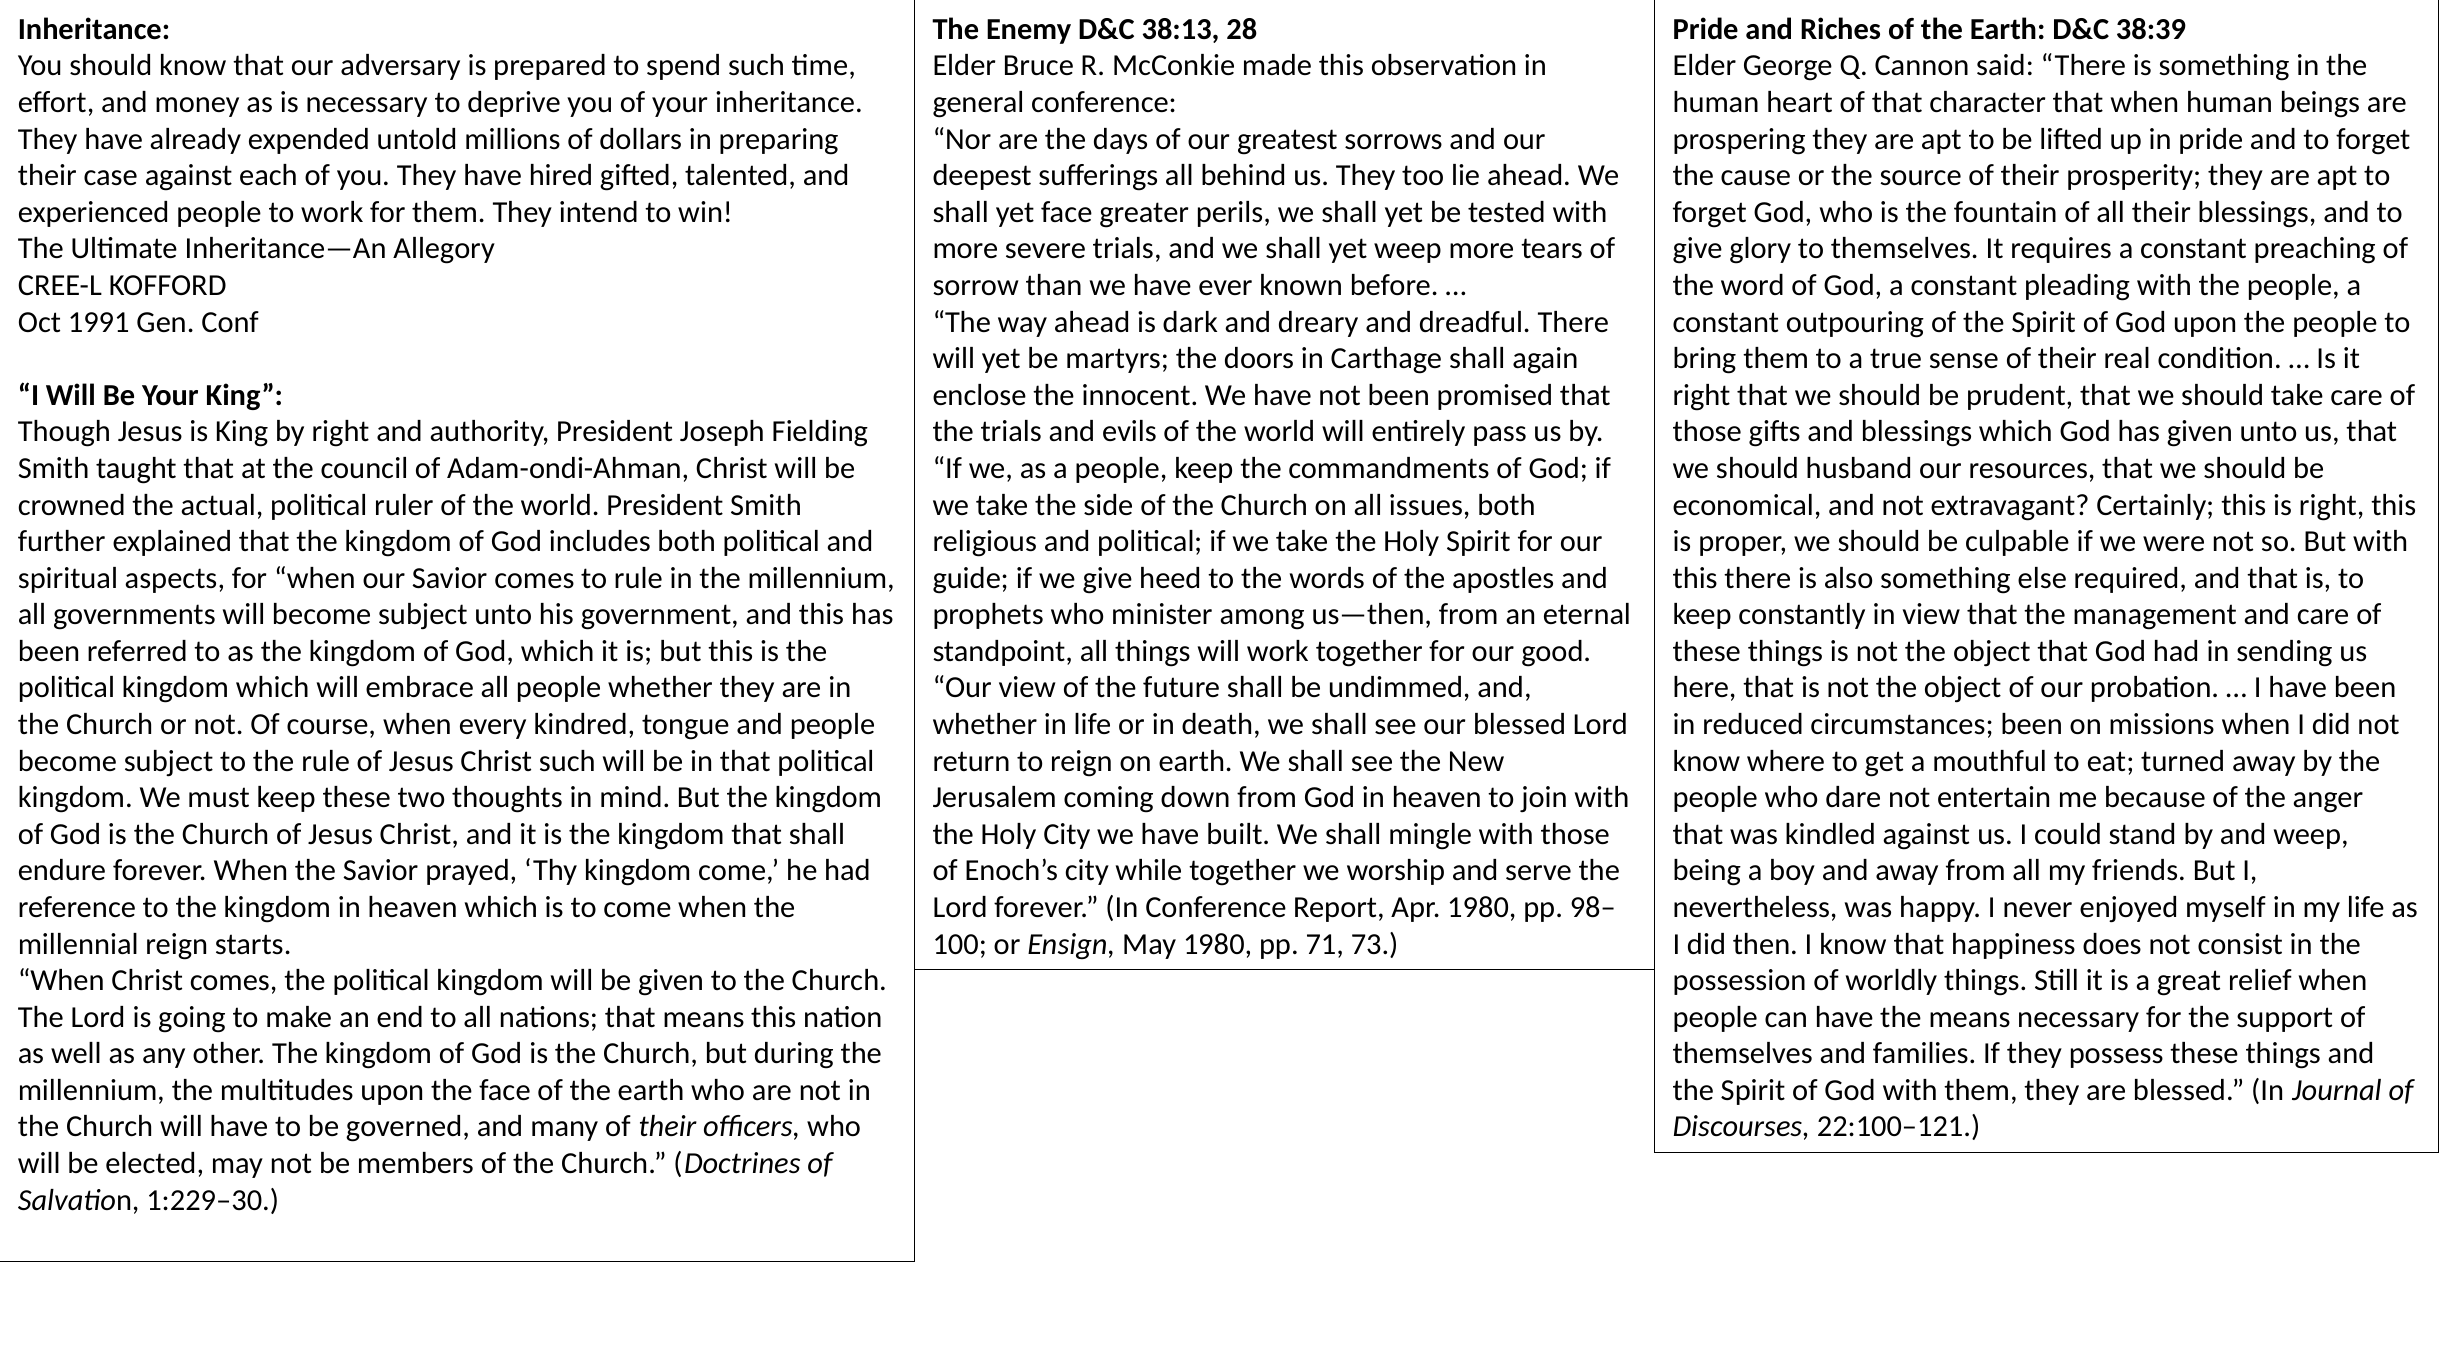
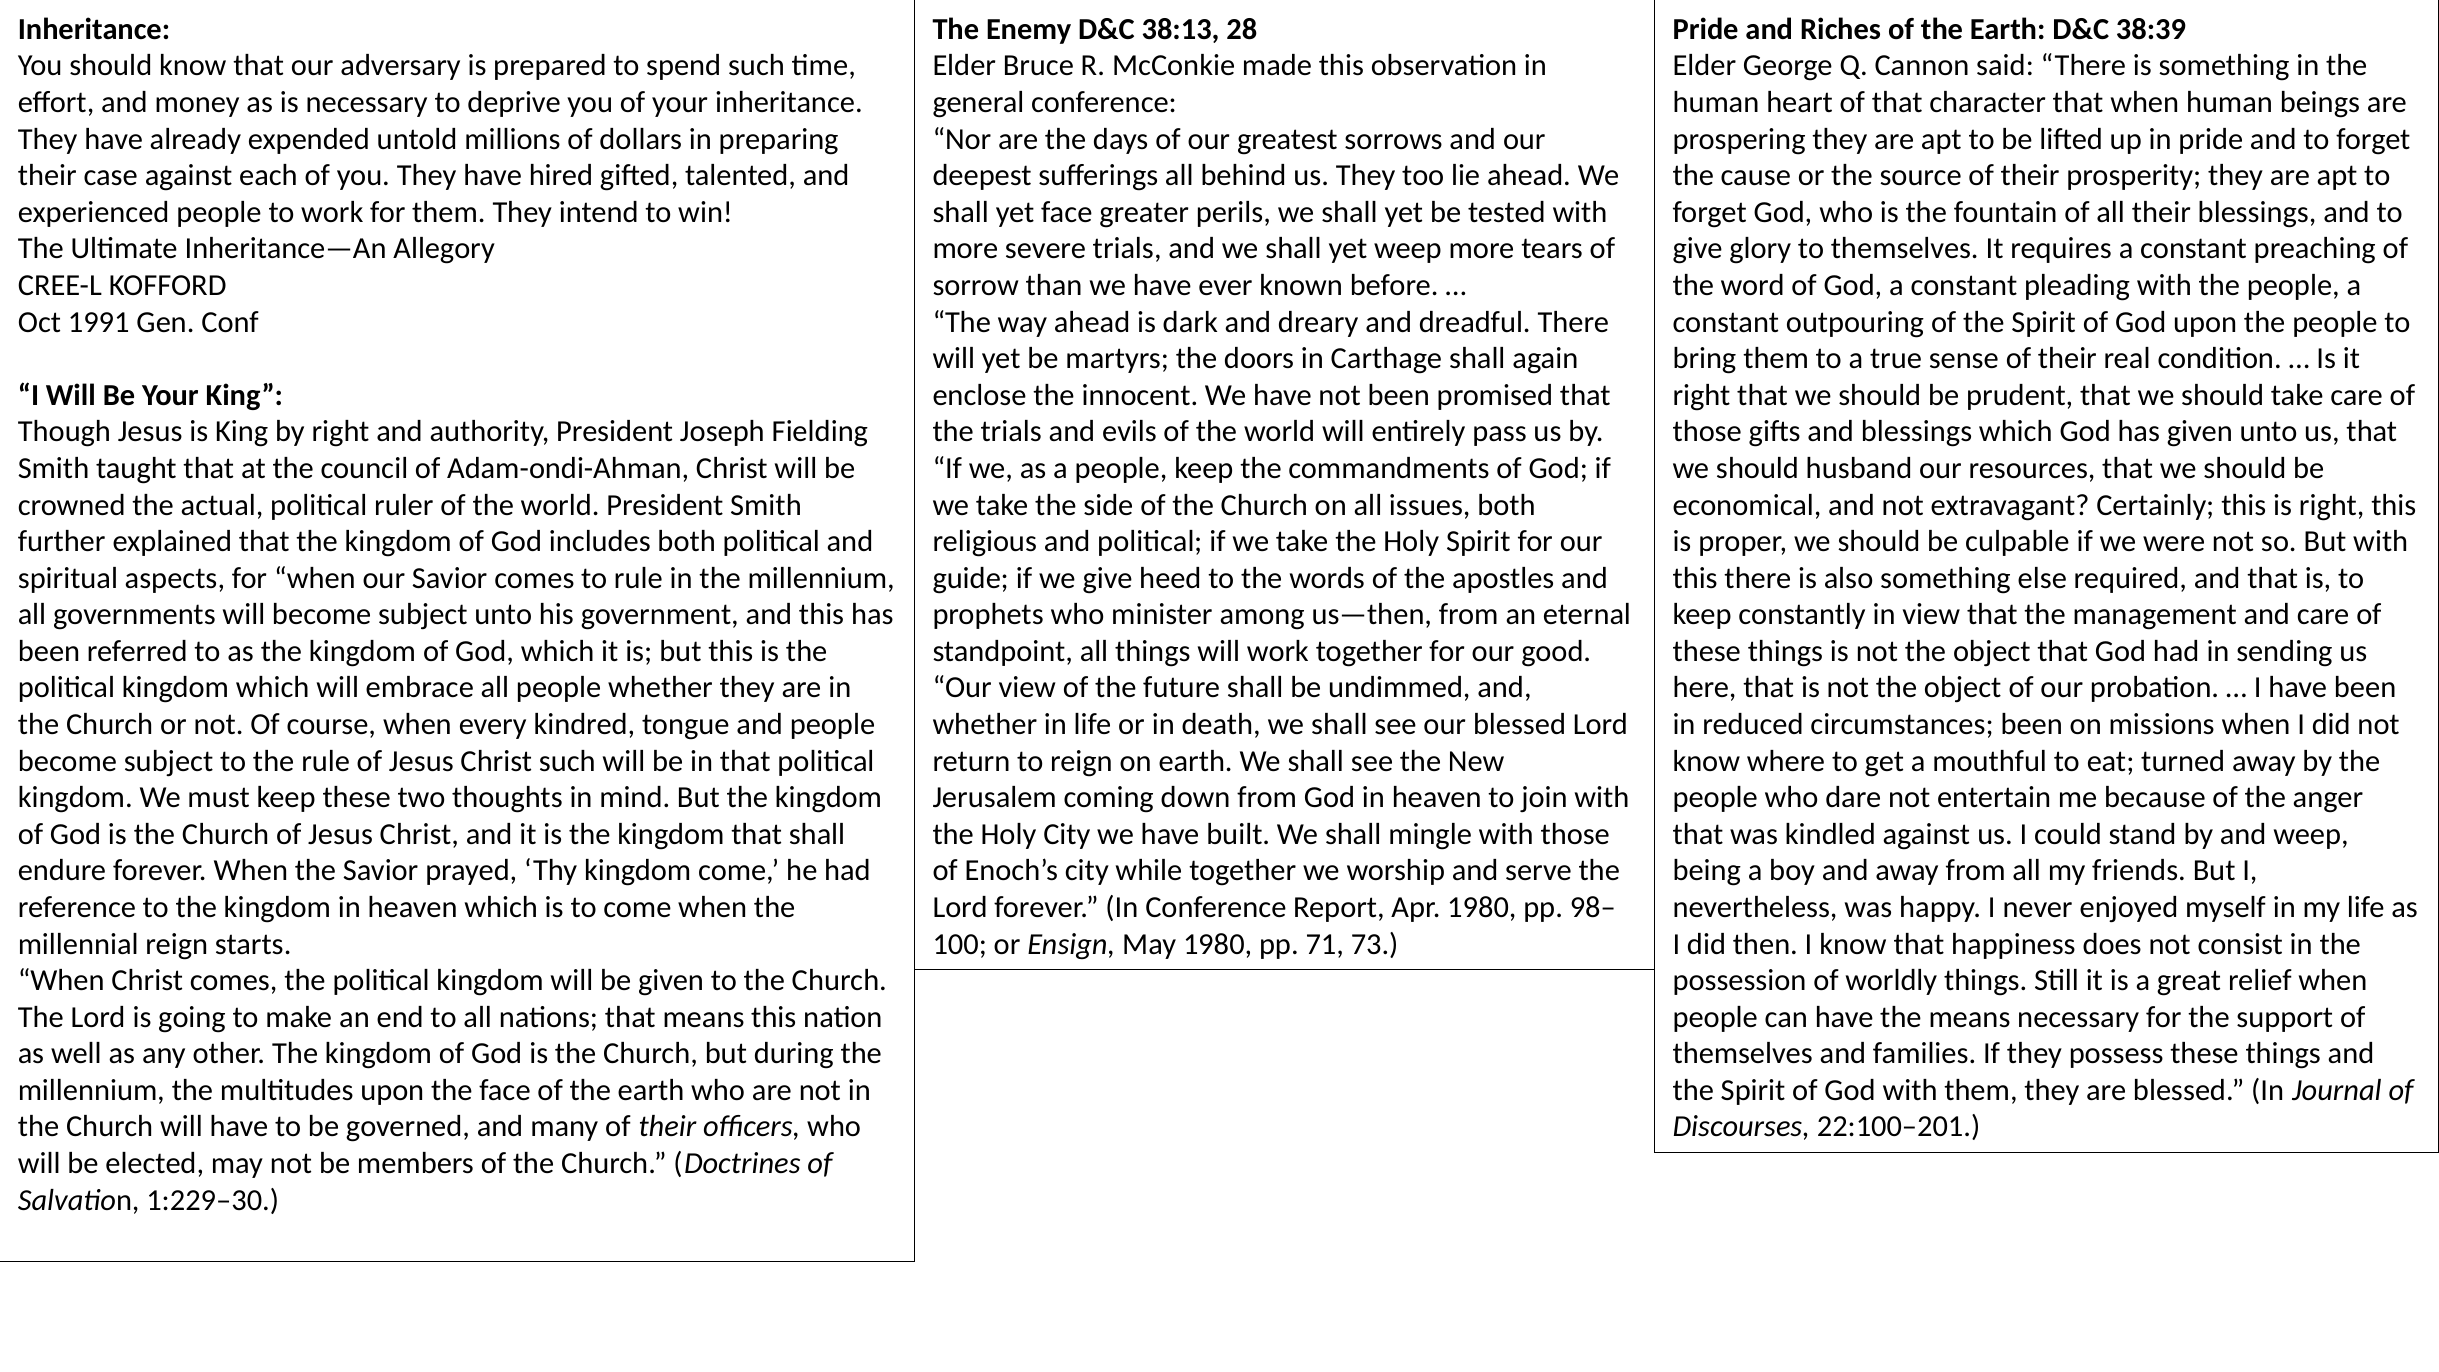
22:100–121: 22:100–121 -> 22:100–201 (1899, 1127)
